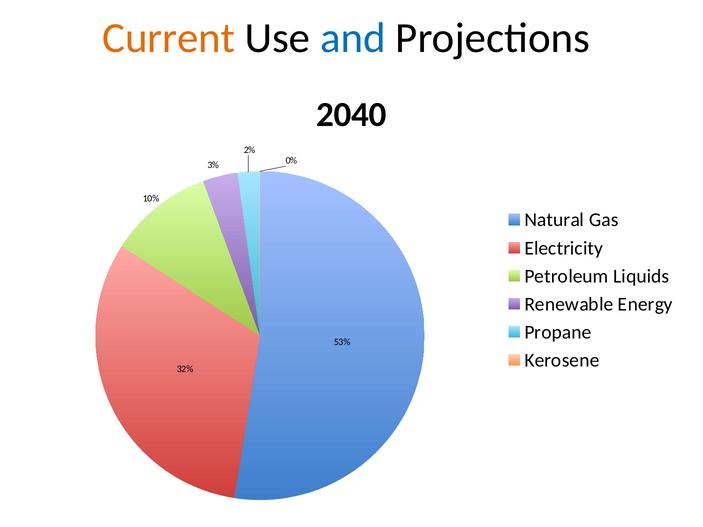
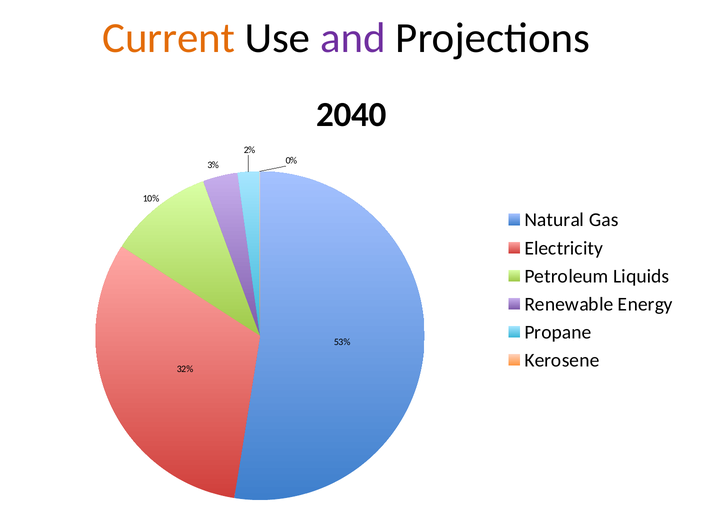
and colour: blue -> purple (353, 38)
